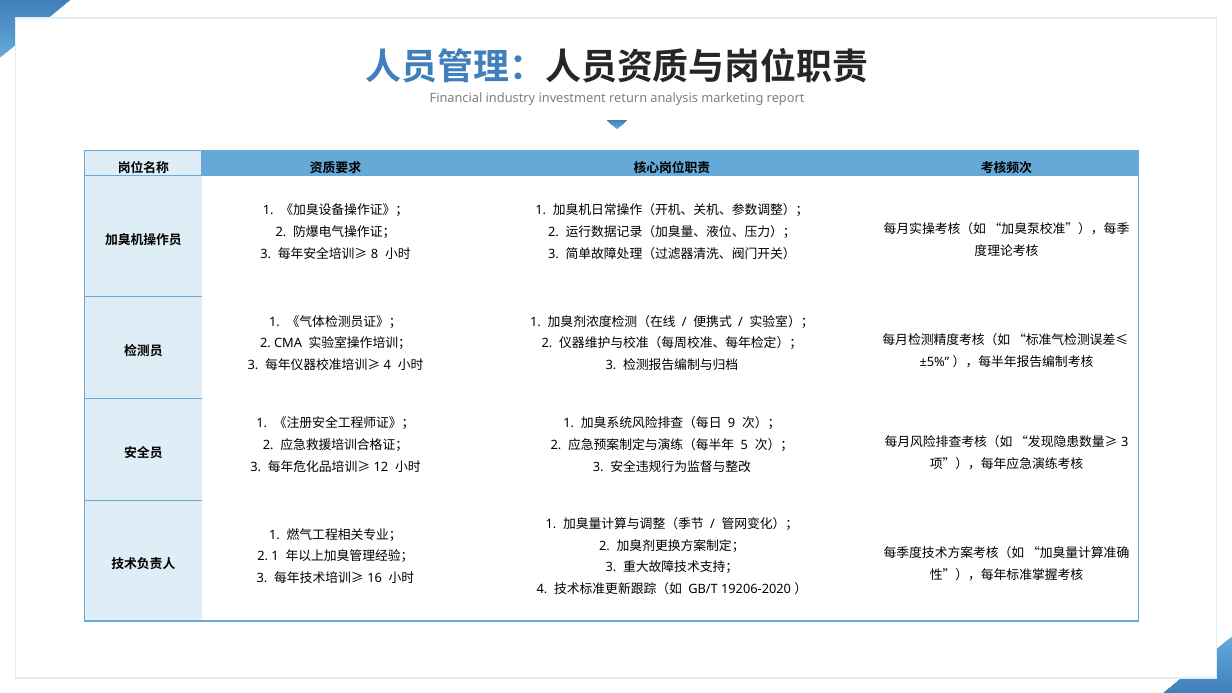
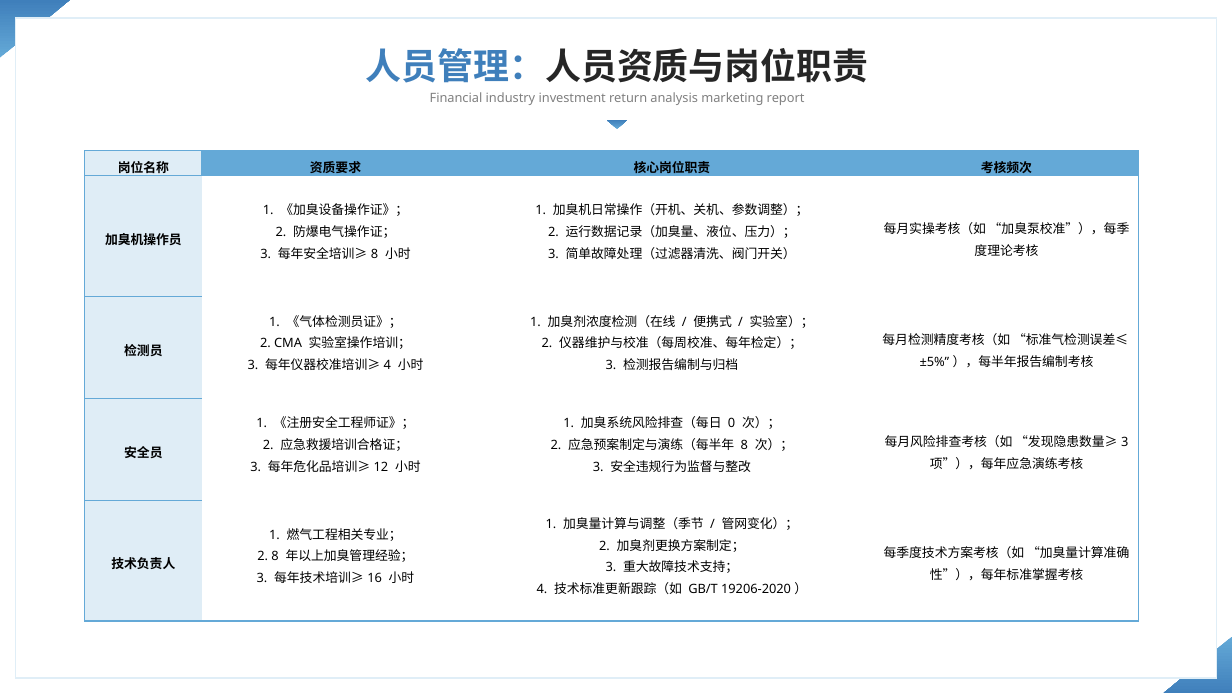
9: 9 -> 0 (732, 424)
5: 5 -> 8 (744, 445)
2 1: 1 -> 8 (275, 557)
